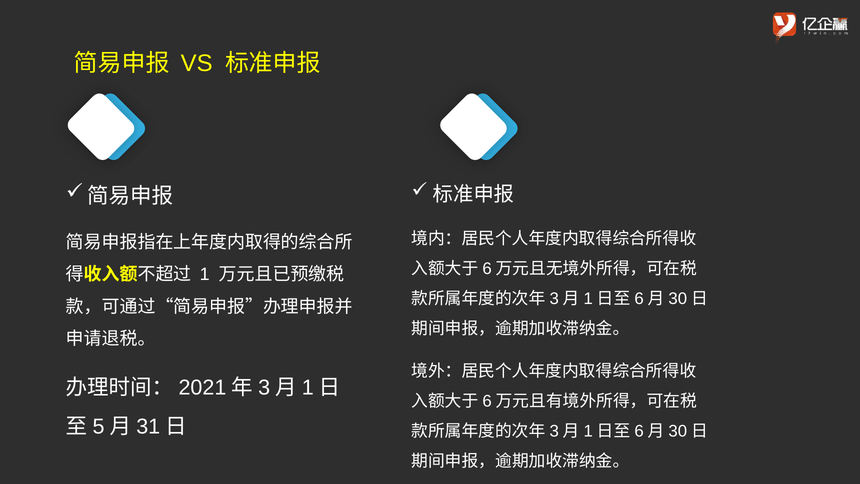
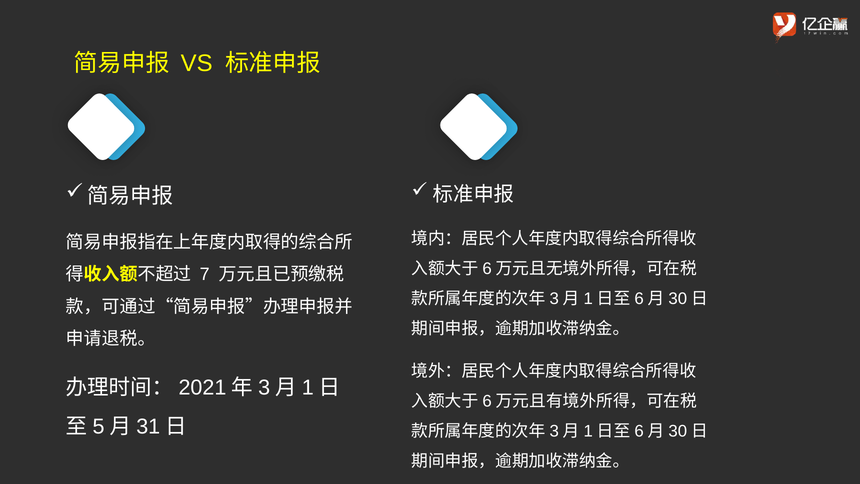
1: 1 -> 7 (205, 274)
